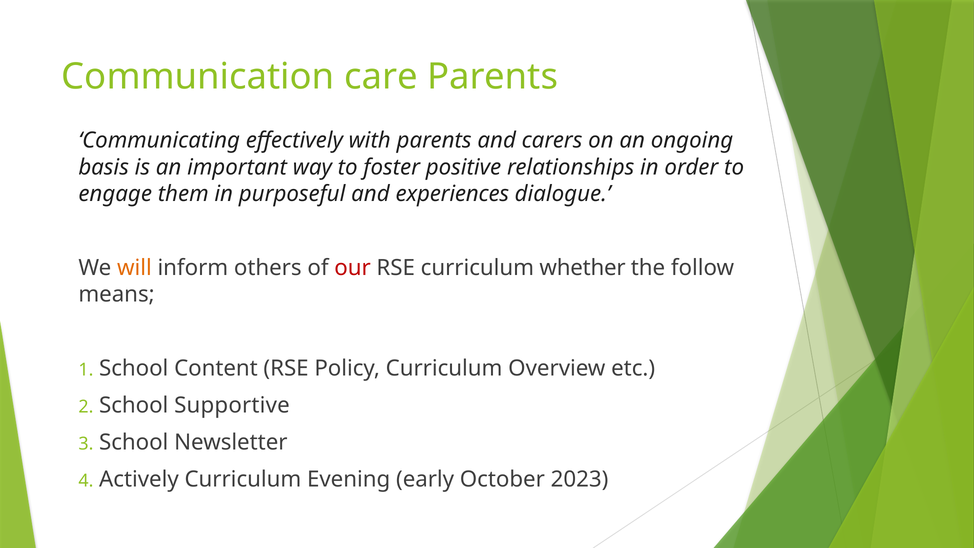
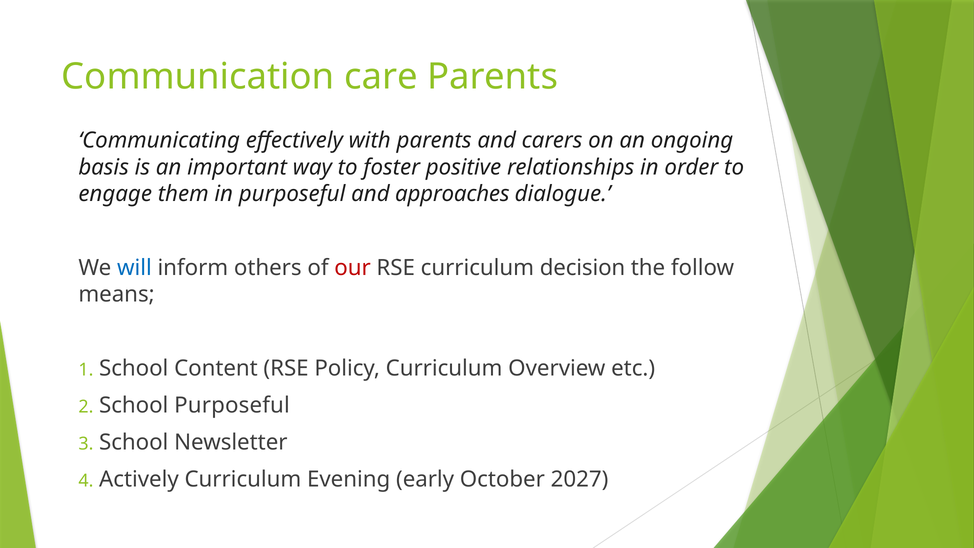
experiences: experiences -> approaches (452, 194)
will colour: orange -> blue (134, 268)
whether: whether -> decision (583, 268)
School Supportive: Supportive -> Purposeful (232, 405)
2023: 2023 -> 2027 (580, 479)
